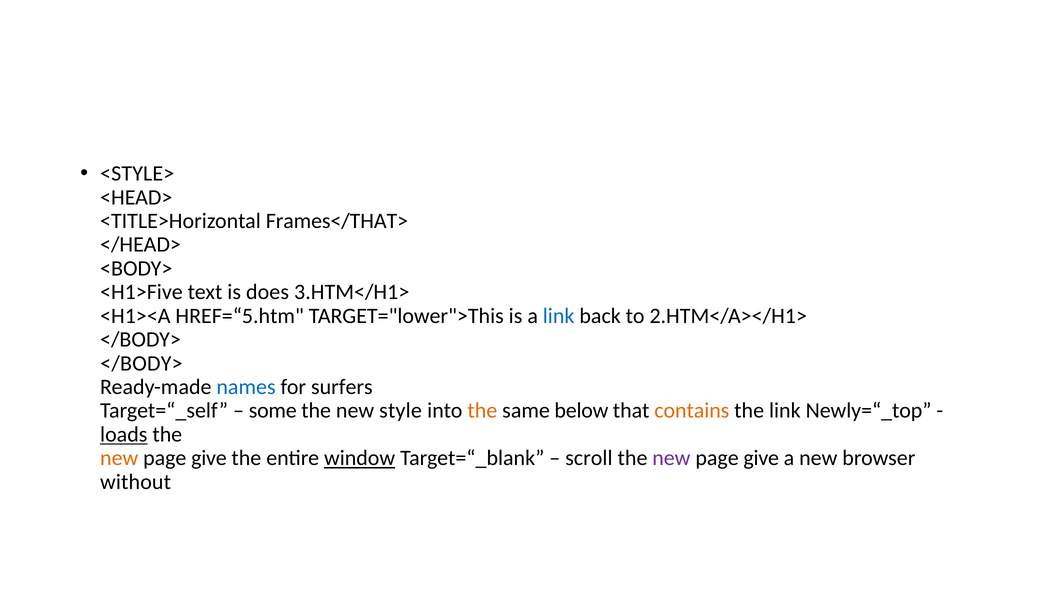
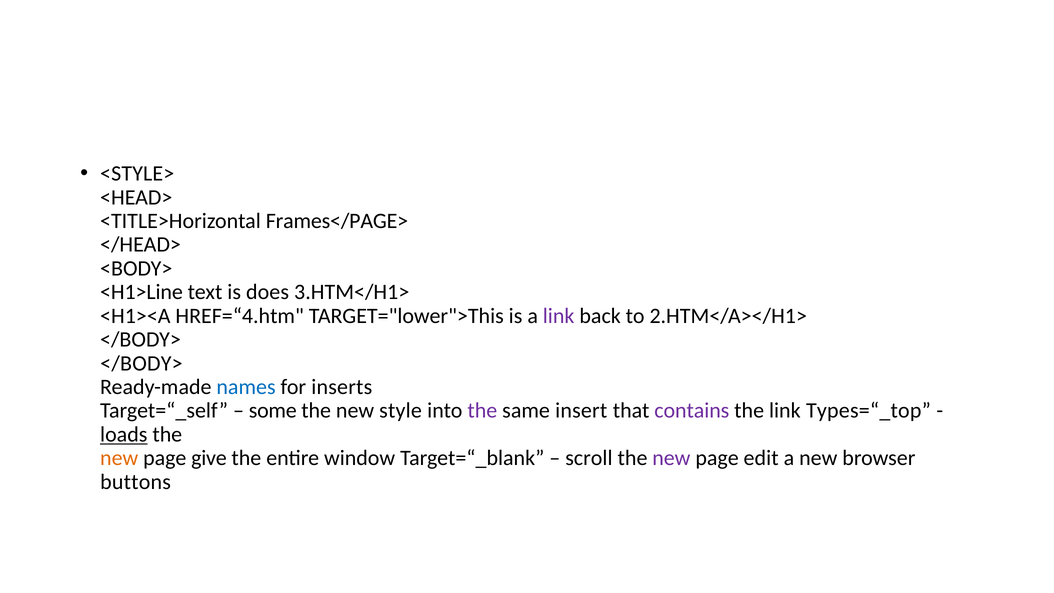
Frames</THAT>: Frames</THAT> -> Frames</PAGE> (337, 221)
<H1>Five: <H1>Five -> <H1>Line (141, 292)
HREF=“5.htm: HREF=“5.htm -> HREF=“4.htm (240, 316)
link colour: blue -> purple (559, 316)
surfers: surfers -> inserts (342, 387)
the colour: orange -> purple (482, 411)
below: below -> insert (581, 411)
contains colour: orange -> purple (692, 411)
Newly=“_top: Newly=“_top -> Types=“_top (868, 411)
window underline: present -> none (360, 458)
give: give -> edit (761, 458)
without: without -> buttons (136, 482)
